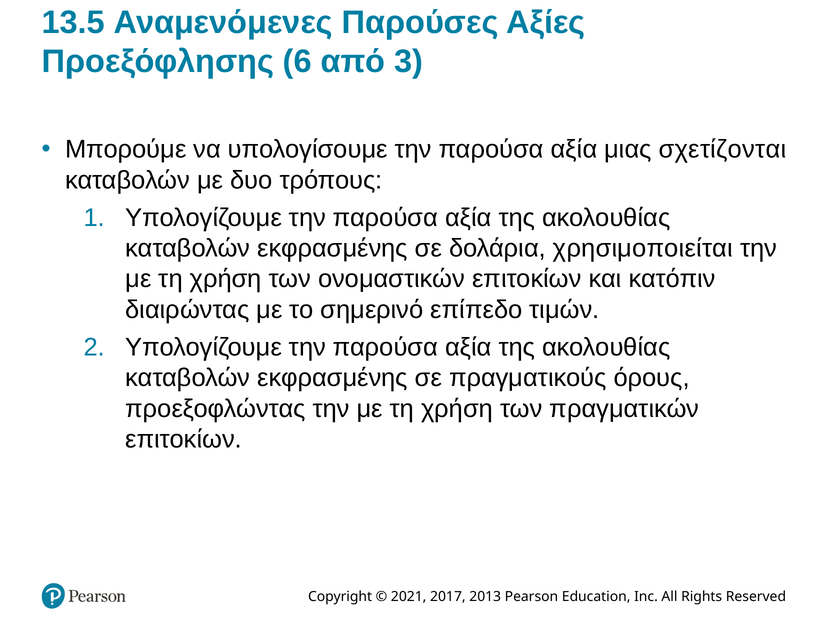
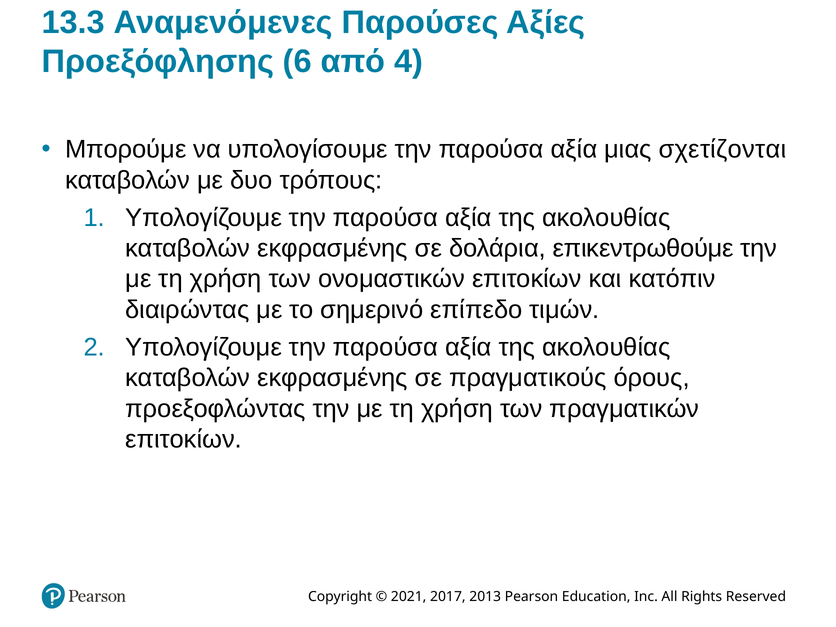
13.5: 13.5 -> 13.3 (73, 22)
3: 3 -> 4 (409, 62)
χρησιμοποιείται: χρησιμοποιείται -> επικεντρωθούμε (643, 248)
